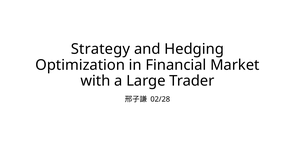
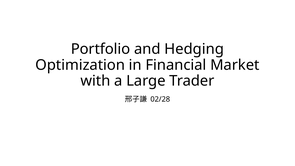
Strategy: Strategy -> Portfolio (101, 49)
